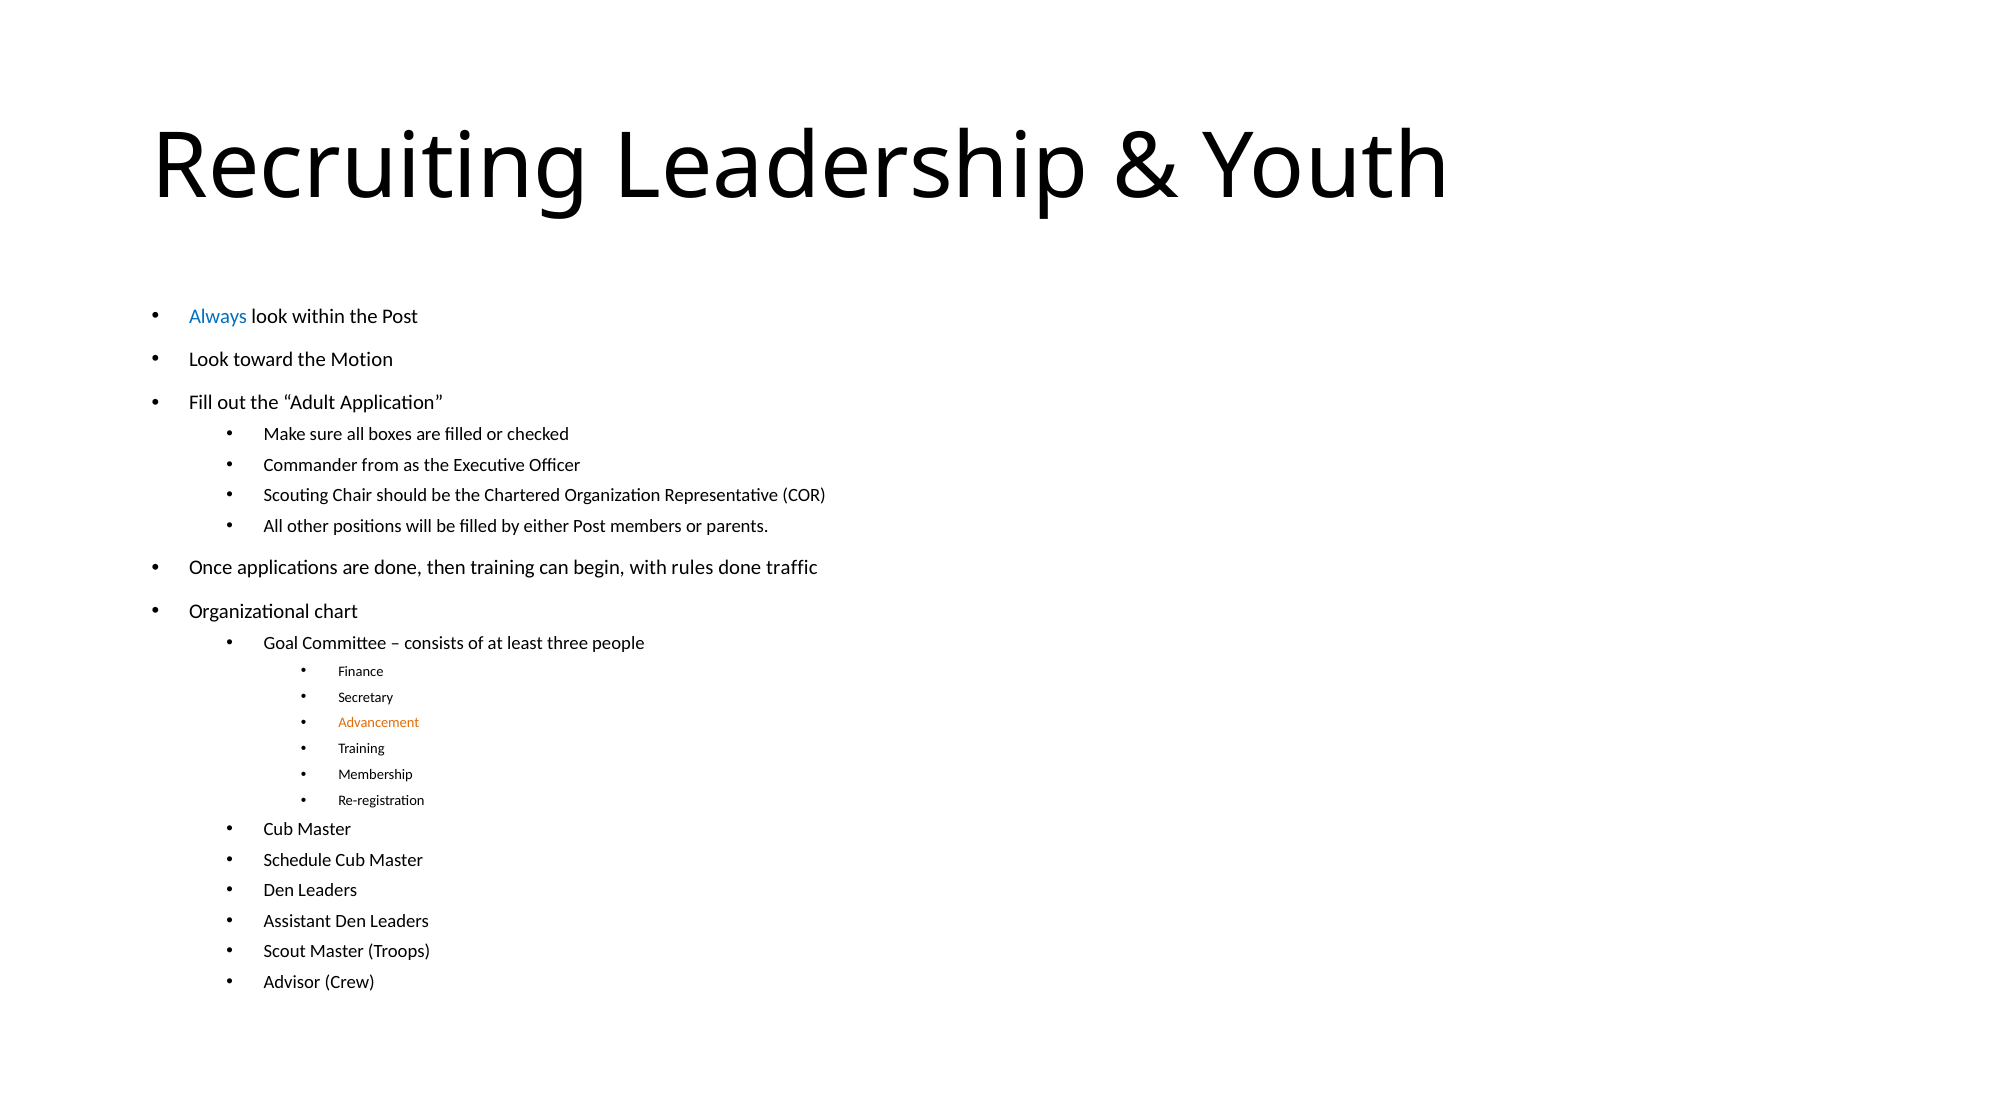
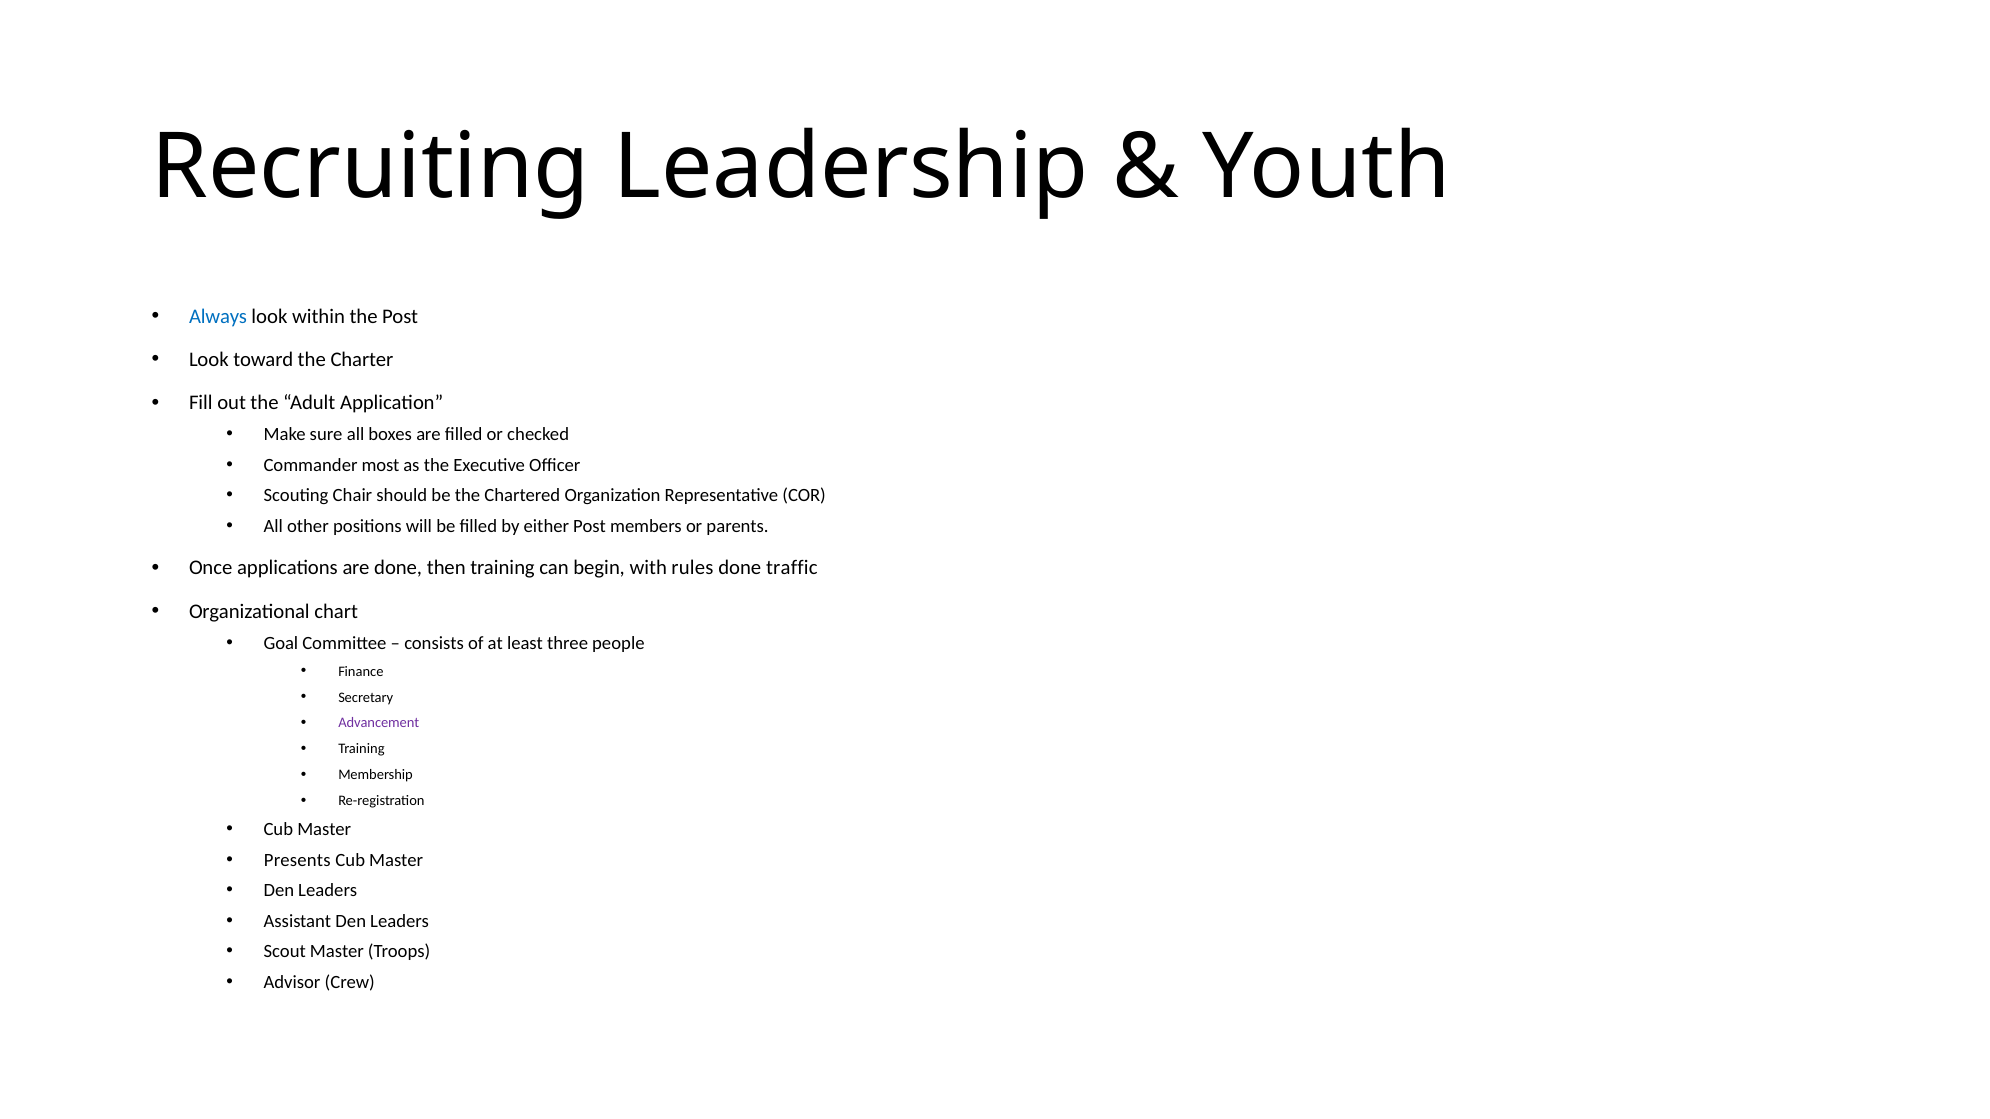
Motion: Motion -> Charter (362, 360)
from: from -> most (380, 465)
Advancement colour: orange -> purple (379, 723)
Schedule: Schedule -> Presents (297, 860)
